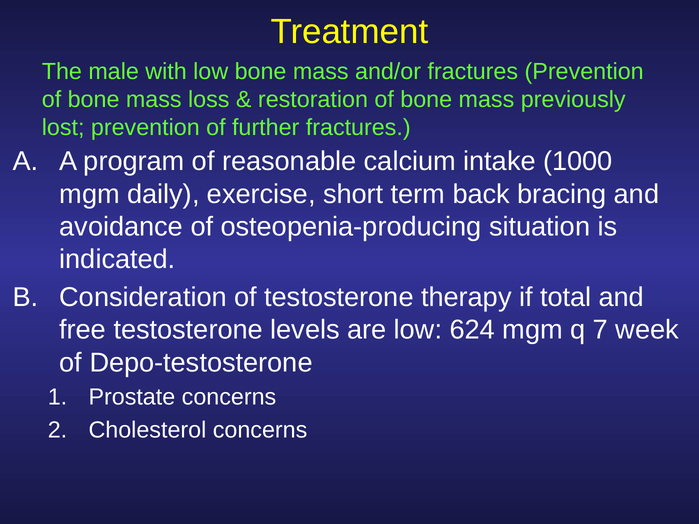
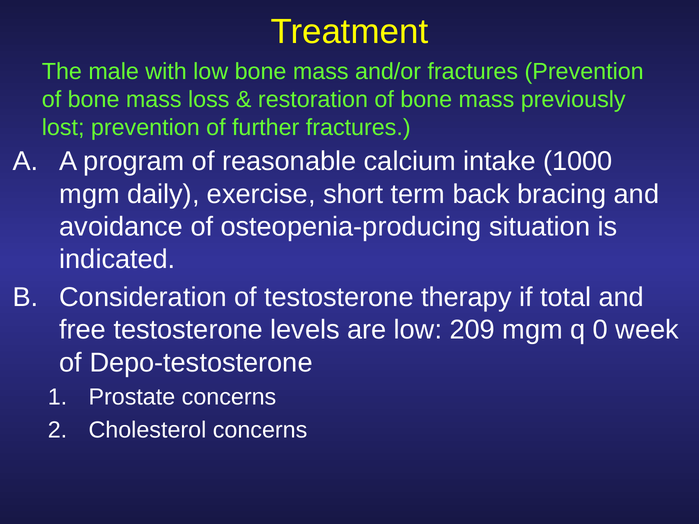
624: 624 -> 209 (472, 330)
7: 7 -> 0 (600, 330)
